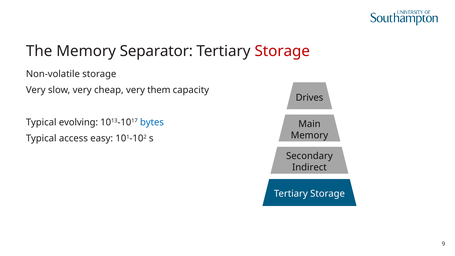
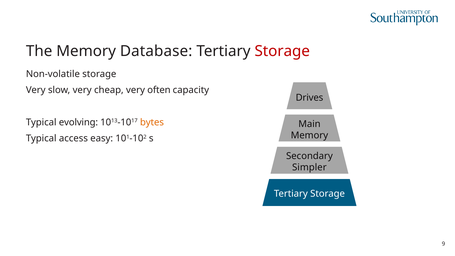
Separator: Separator -> Database (156, 51)
them: them -> often (159, 90)
bytes colour: blue -> orange (152, 122)
Indirect: Indirect -> Simpler (309, 167)
